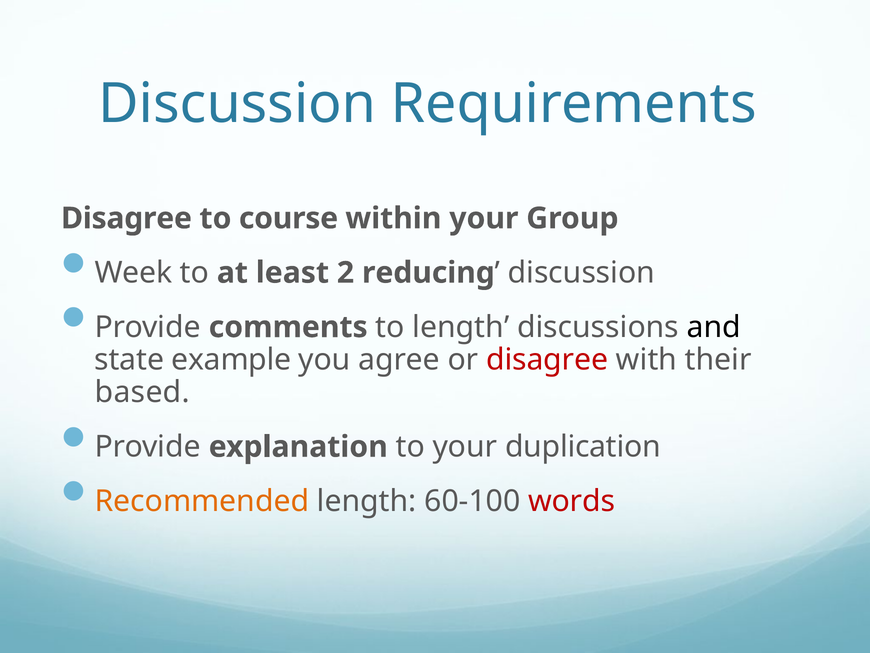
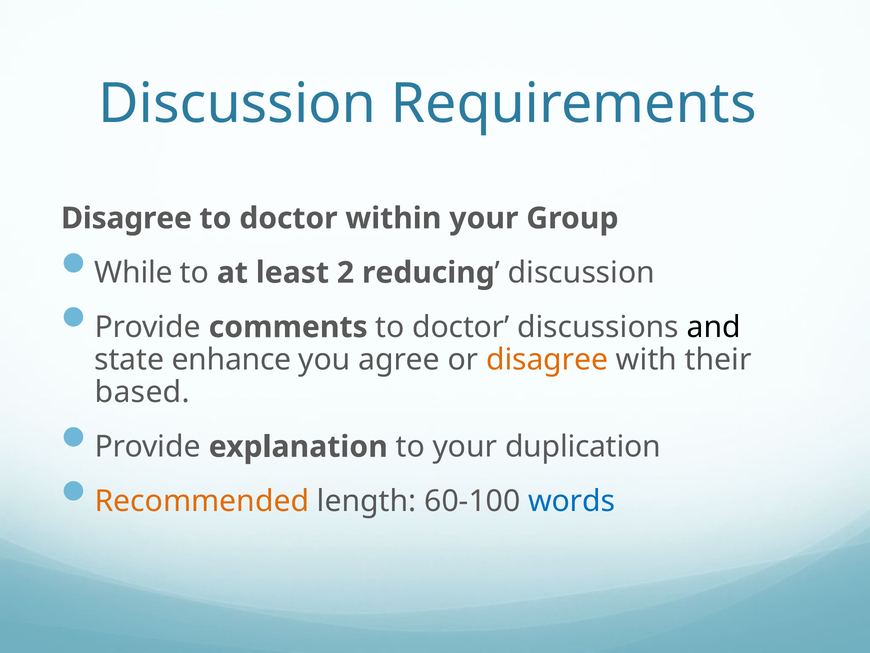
course: course -> doctor (288, 218)
Week: Week -> While (133, 273)
comments to length: length -> doctor (461, 327)
example: example -> enhance (231, 360)
disagree colour: red -> orange (547, 360)
words colour: red -> blue (572, 501)
